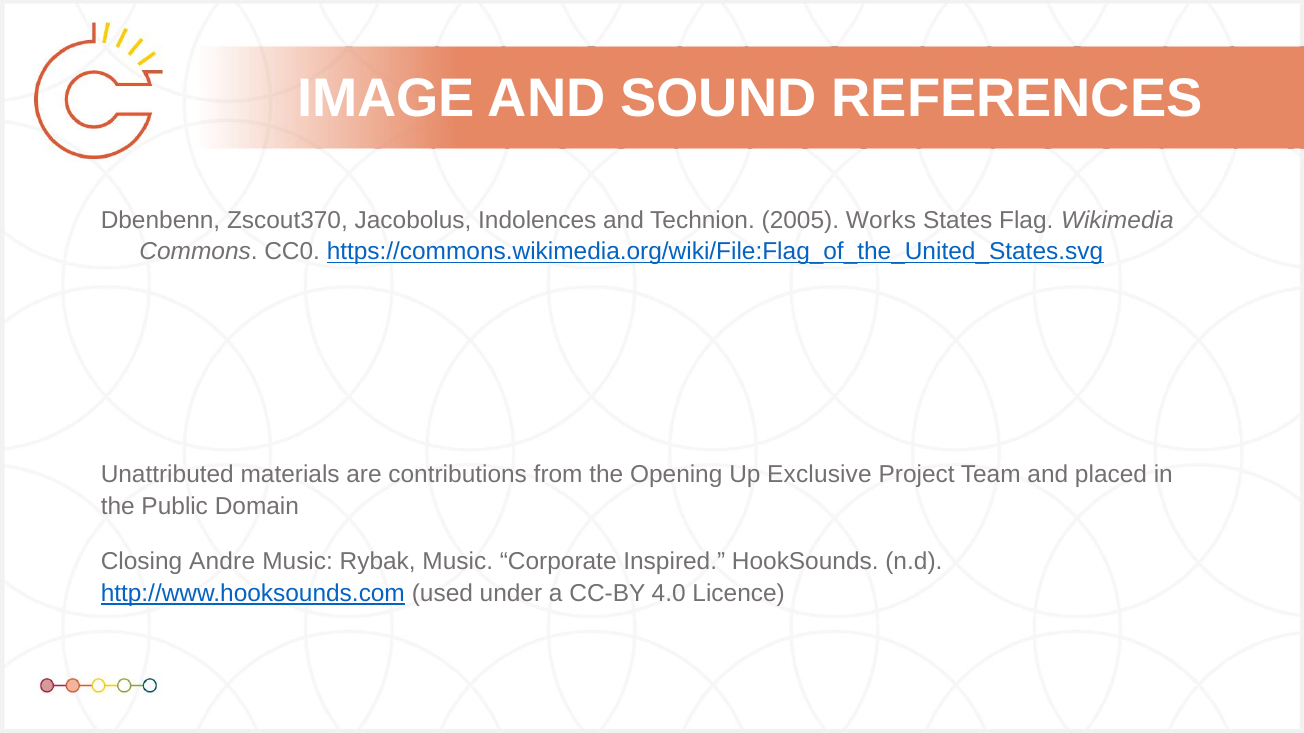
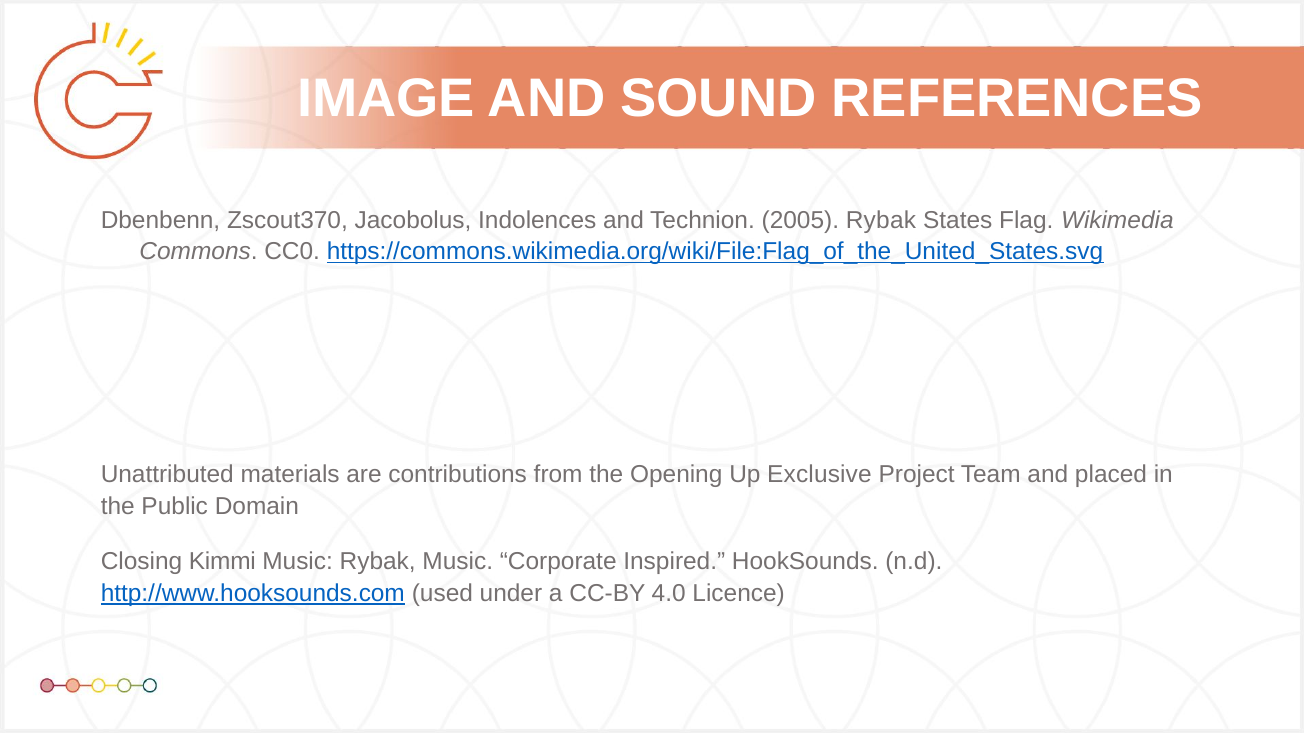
2005 Works: Works -> Rybak (881, 220)
Andre: Andre -> Kimmi (222, 562)
